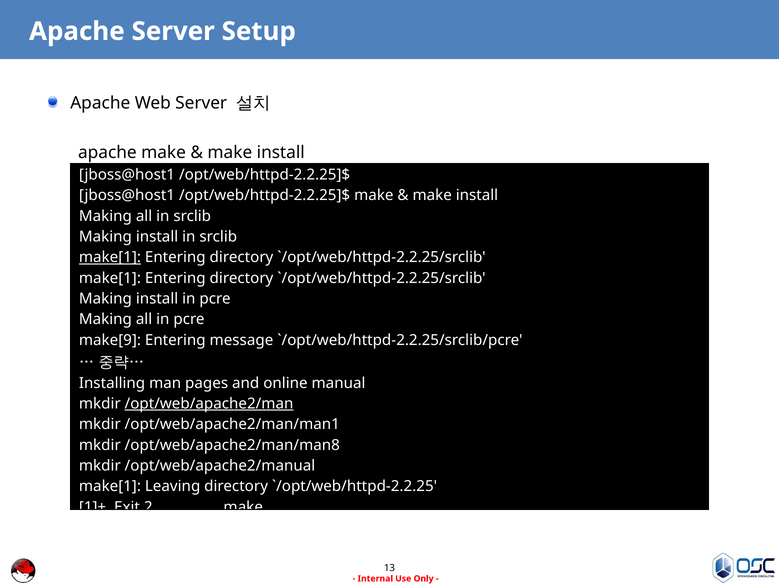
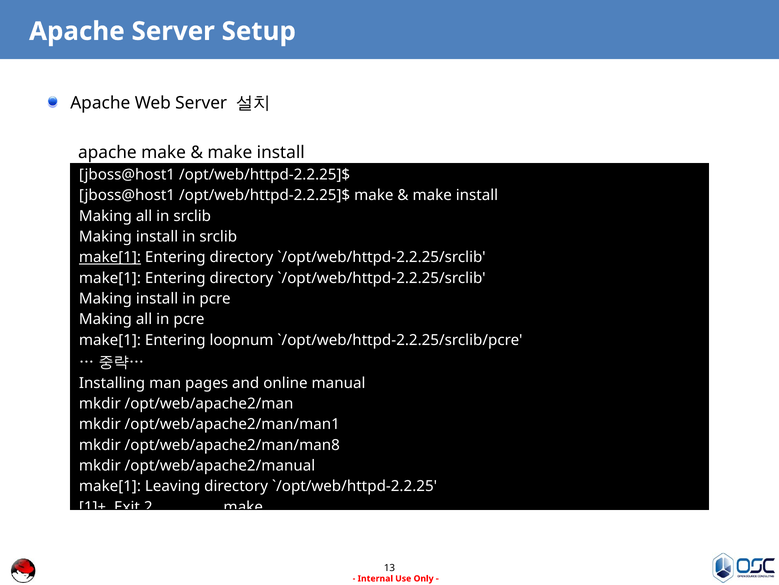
make[9: make[9 -> make[1 (110, 340)
message: message -> loopnum (242, 340)
/opt/web/apache2/man underline: present -> none (209, 403)
